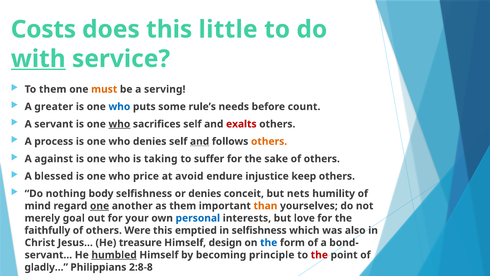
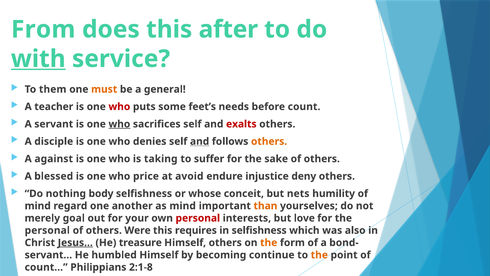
Costs: Costs -> From (43, 29)
little: little -> after (228, 29)
serving: serving -> general (165, 89)
greater: greater -> teacher (54, 107)
who colour: blue -> red (119, 107)
rule’s: rule’s -> feet’s (202, 107)
process: process -> disciple (54, 141)
keep: keep -> deny (304, 176)
or denies: denies -> whose (205, 193)
one underline: present -> none (100, 206)
as them: them -> mind (183, 206)
personal colour: blue -> red (198, 218)
faithfully: faithfully -> personal (47, 230)
emptied: emptied -> requires (196, 230)
Jesus… underline: none -> present (75, 242)
Himself design: design -> others (225, 242)
the colour: blue -> orange (269, 242)
humbled underline: present -> none (114, 255)
principle: principle -> continue (272, 255)
the colour: red -> orange (319, 255)
gladly…: gladly… -> count… (46, 267)
2:8-8: 2:8-8 -> 2:1-8 (141, 267)
